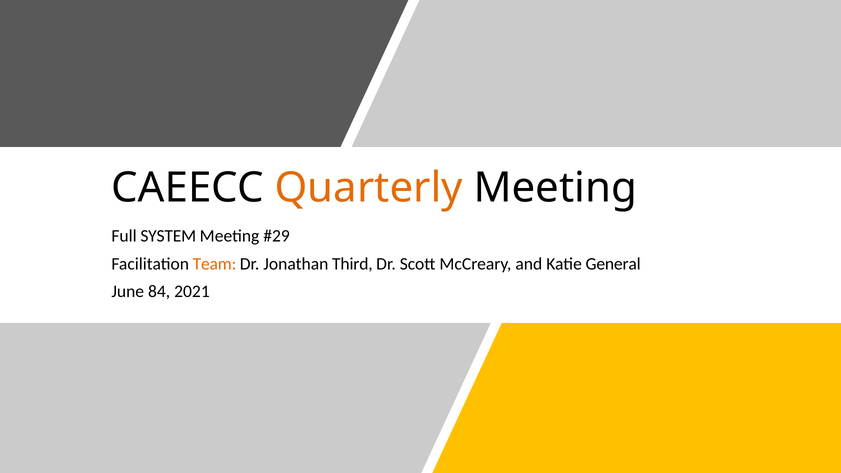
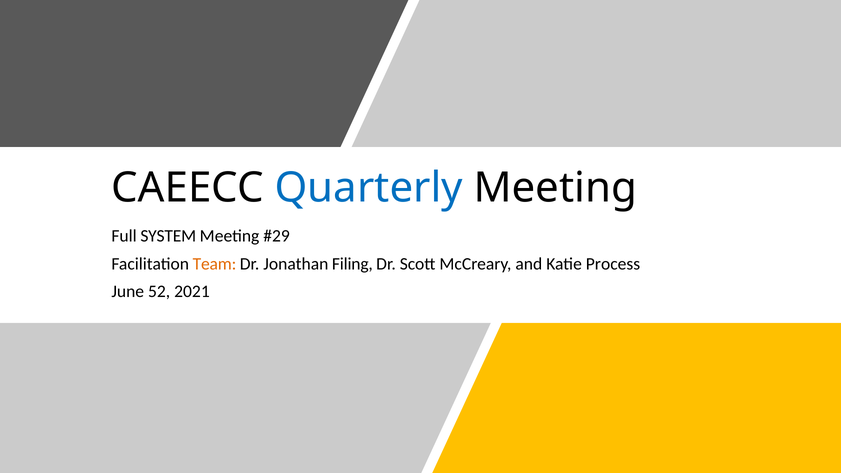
Quarterly colour: orange -> blue (369, 188)
Third: Third -> Filing (352, 264)
General: General -> Process (613, 264)
84: 84 -> 52 (159, 291)
